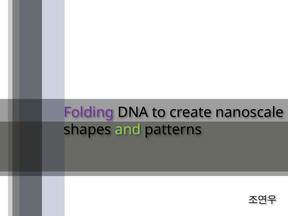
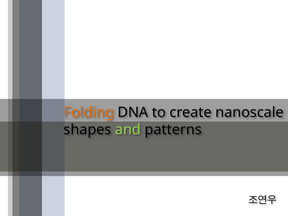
Folding colour: purple -> orange (89, 112)
